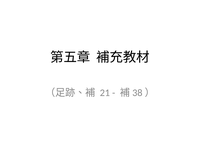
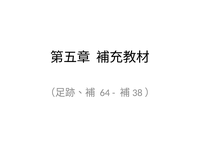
21: 21 -> 64 (105, 93)
